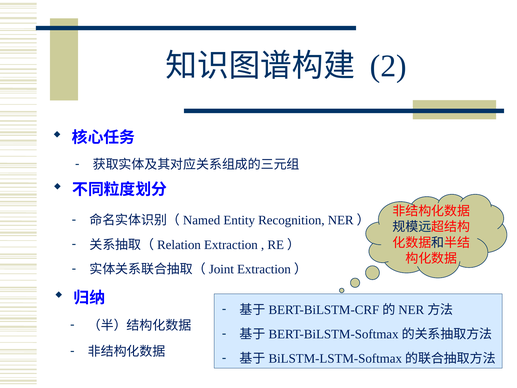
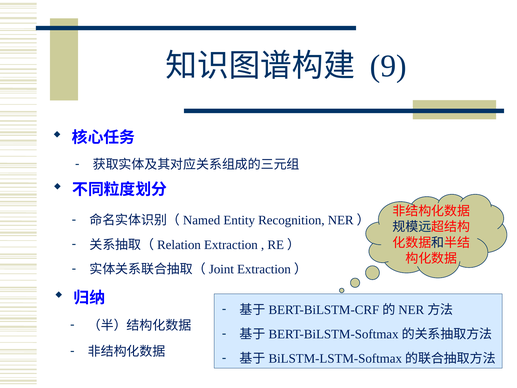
2: 2 -> 9 (388, 66)
